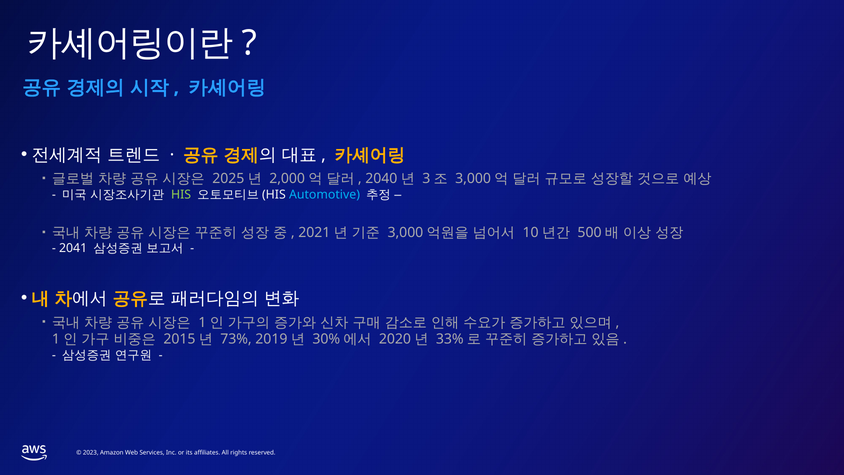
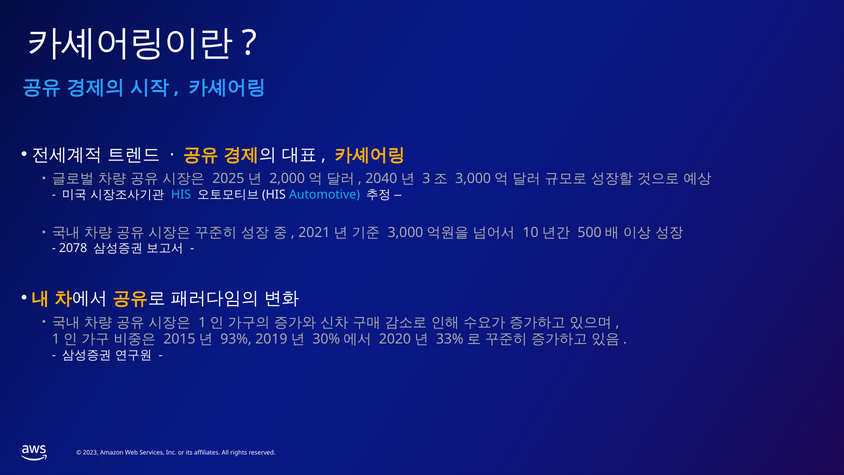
HIS colour: light green -> light blue (181, 194)
2041: 2041 -> 2078 (73, 248)
73%: 73% -> 93% (236, 339)
